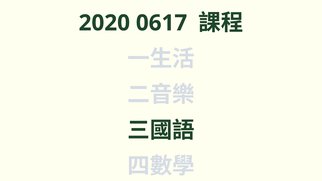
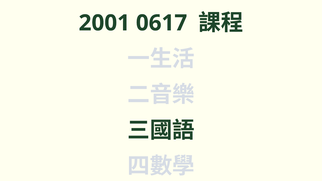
2020: 2020 -> 2001 (104, 23)
